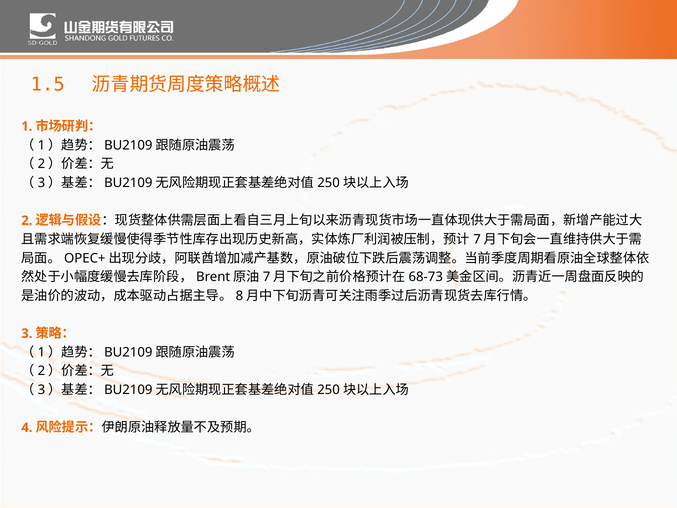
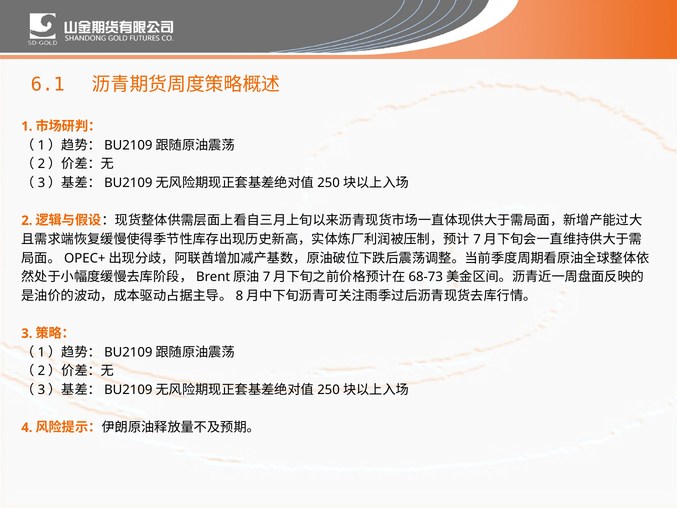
1.5: 1.5 -> 6.1 (48, 85)
